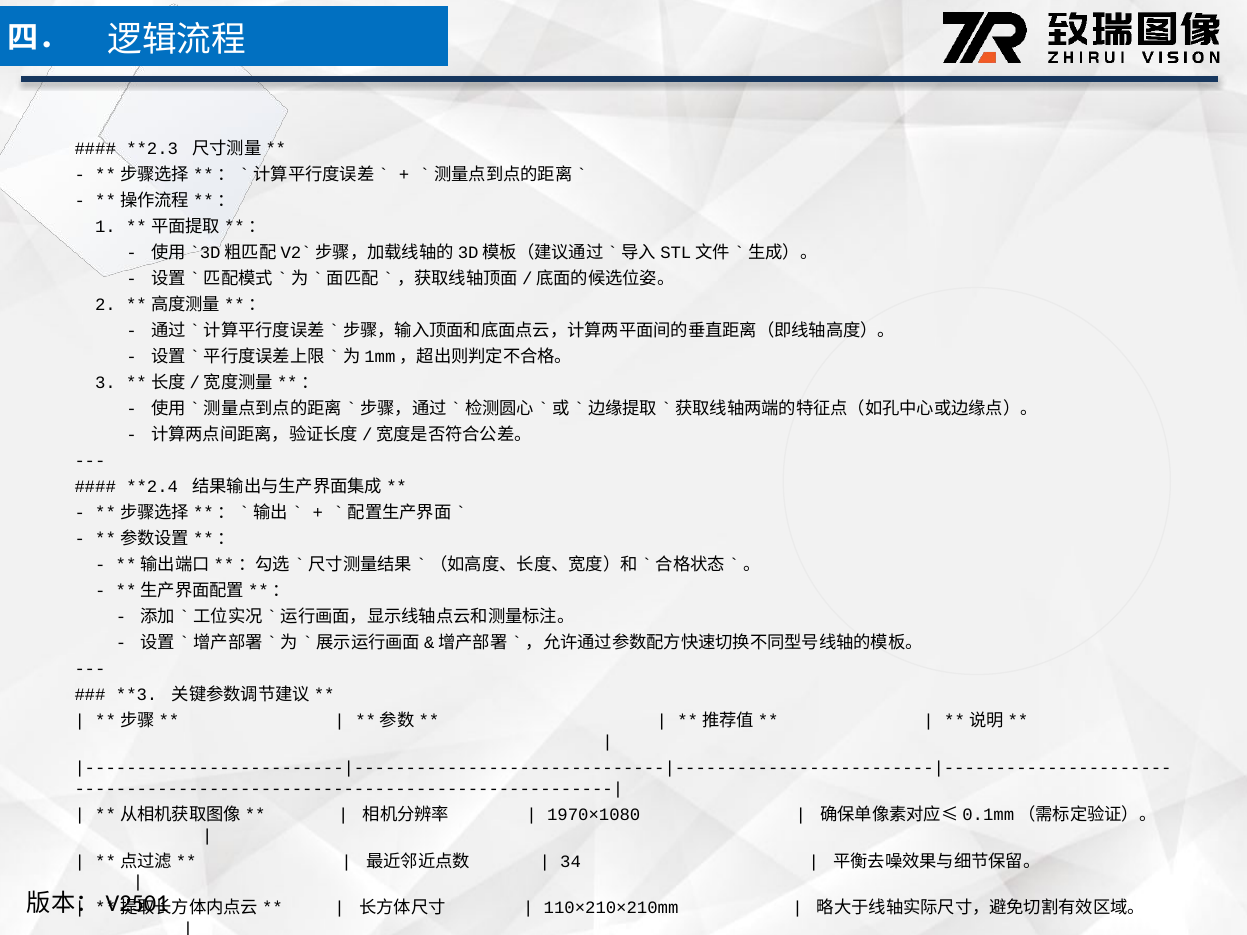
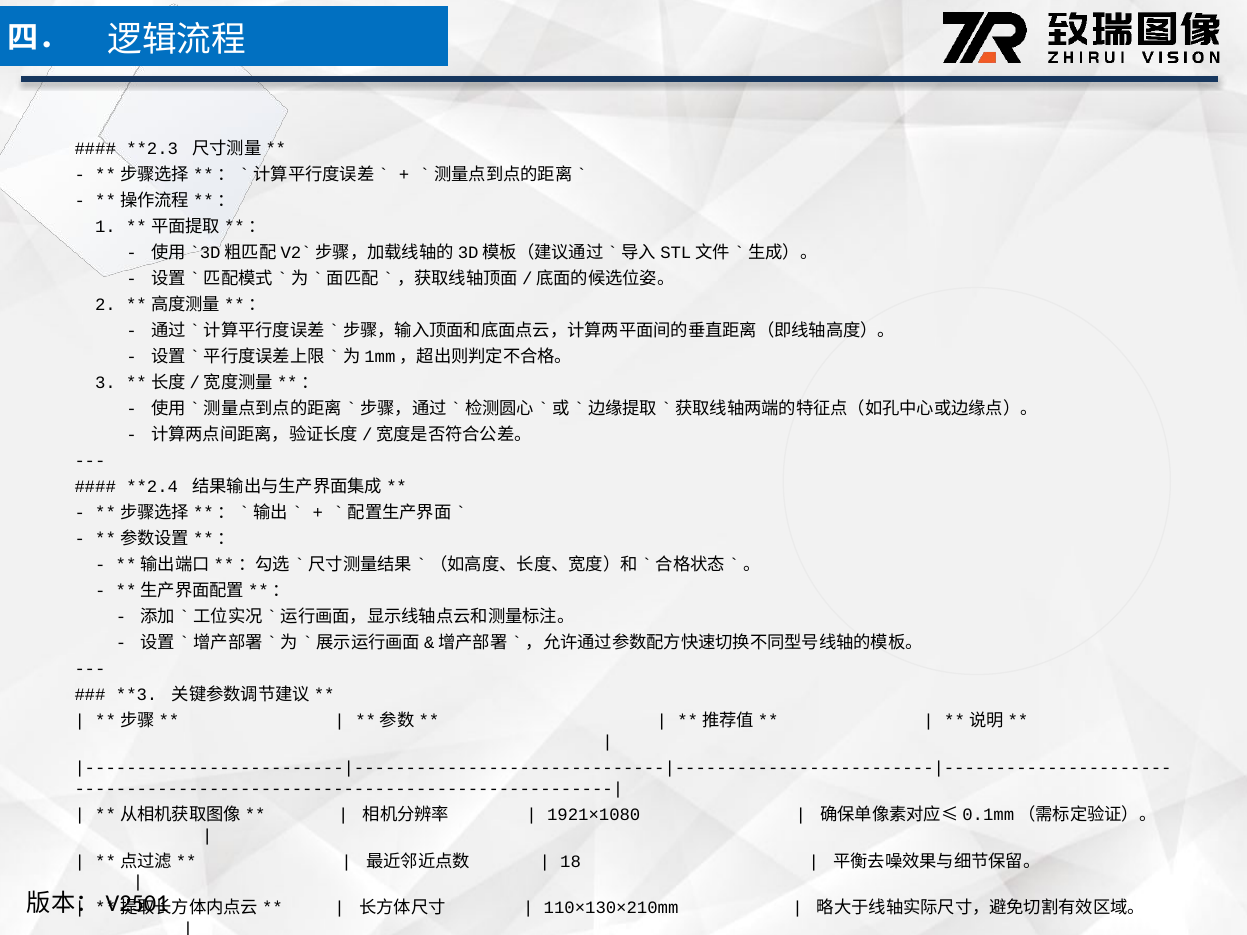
1970×1080: 1970×1080 -> 1921×1080 (594, 815)
34: 34 -> 18 (571, 862)
110×210×210mm: 110×210×210mm -> 110×130×210mm (611, 908)
